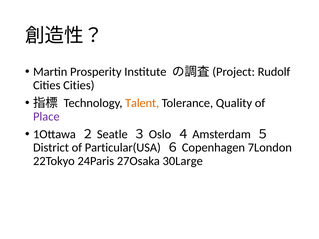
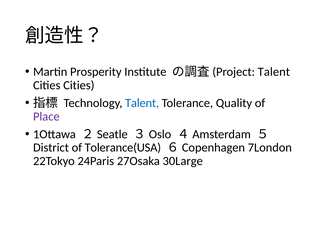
Rudolf: Rudolf -> Talent (274, 72)
Talent colour: orange -> blue (142, 103)
Particular(USA: Particular(USA -> Tolerance(USA (123, 148)
